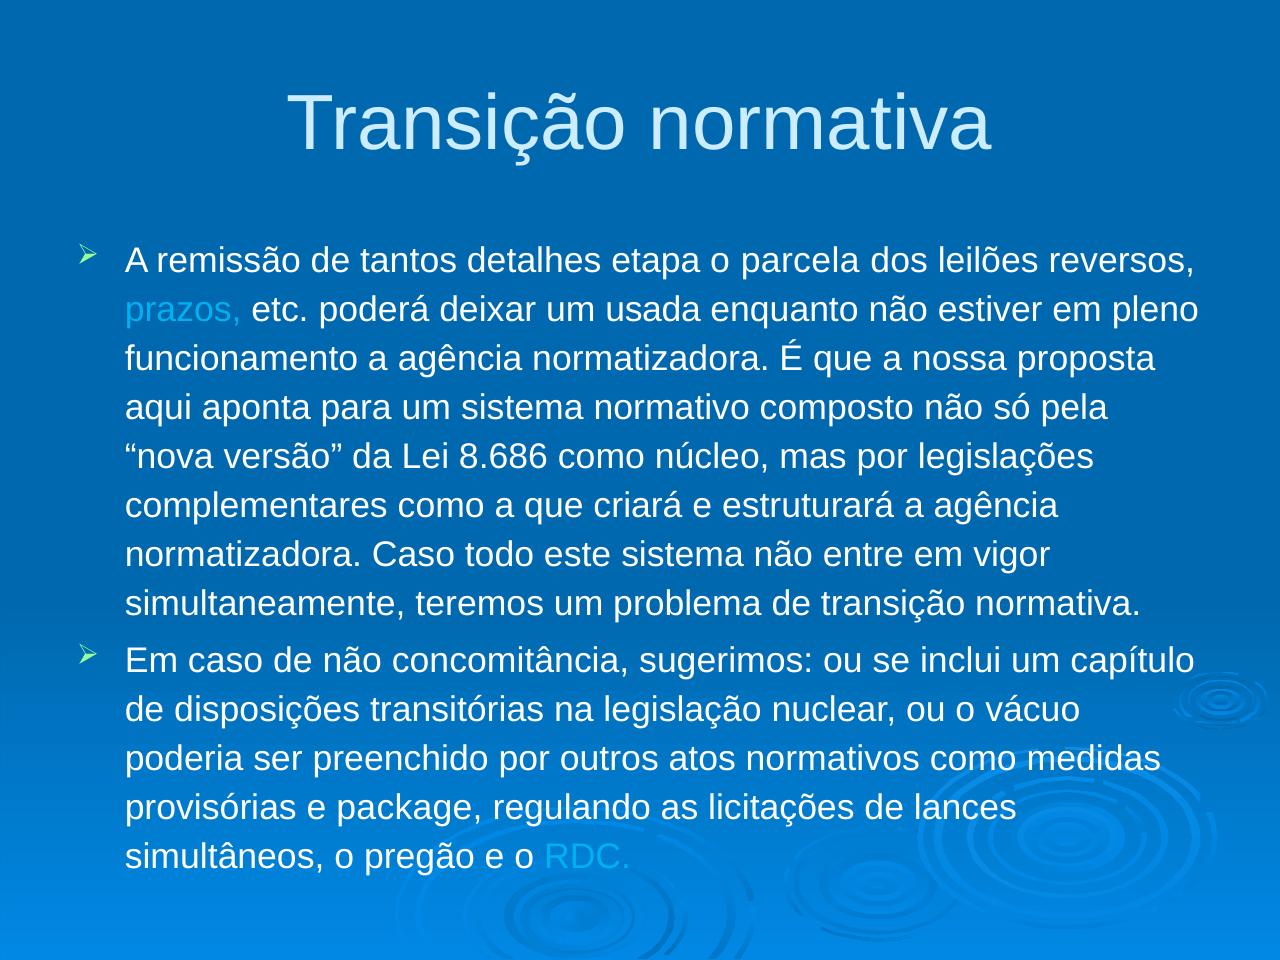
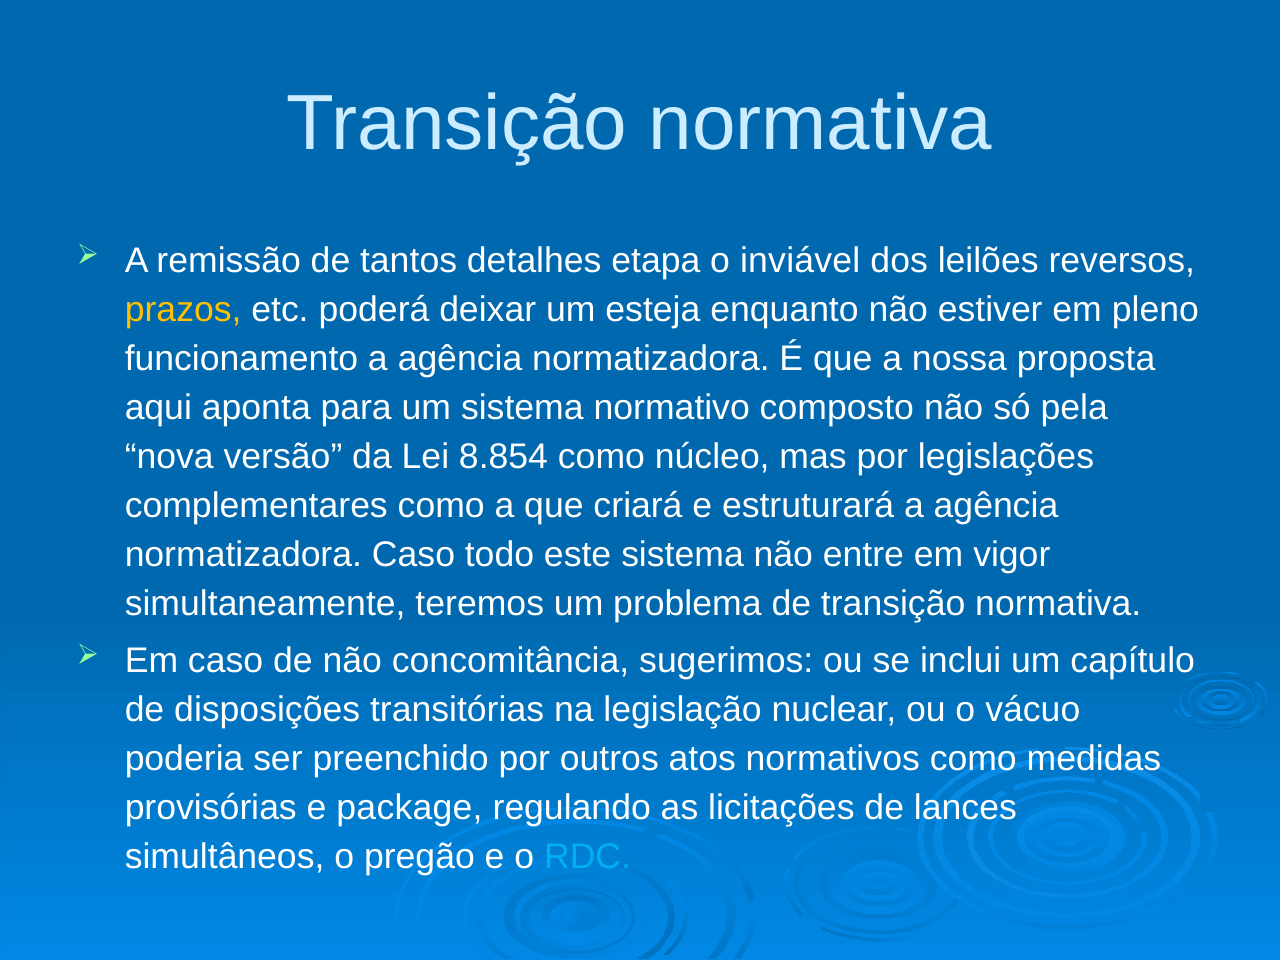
parcela: parcela -> inviável (800, 261)
prazos colour: light blue -> yellow (183, 310)
usada: usada -> esteja (653, 310)
8.686: 8.686 -> 8.854 (503, 457)
